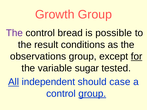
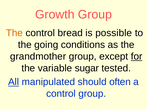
The colour: purple -> orange (14, 33)
result: result -> going (46, 45)
observations: observations -> grandmother (38, 57)
independent: independent -> manipulated (48, 82)
case: case -> often (120, 82)
group underline: present -> none (92, 94)
